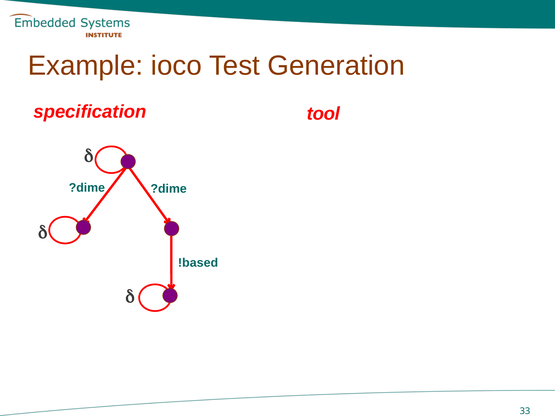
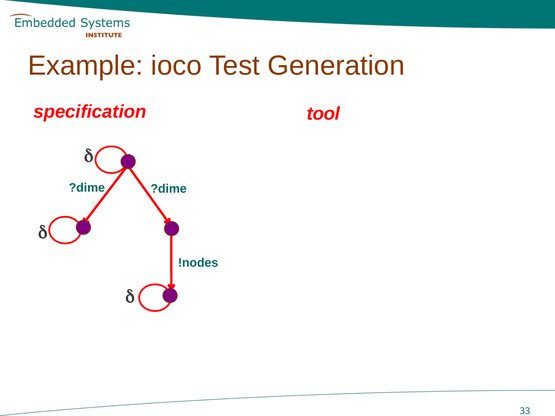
!based: !based -> !nodes (198, 263)
